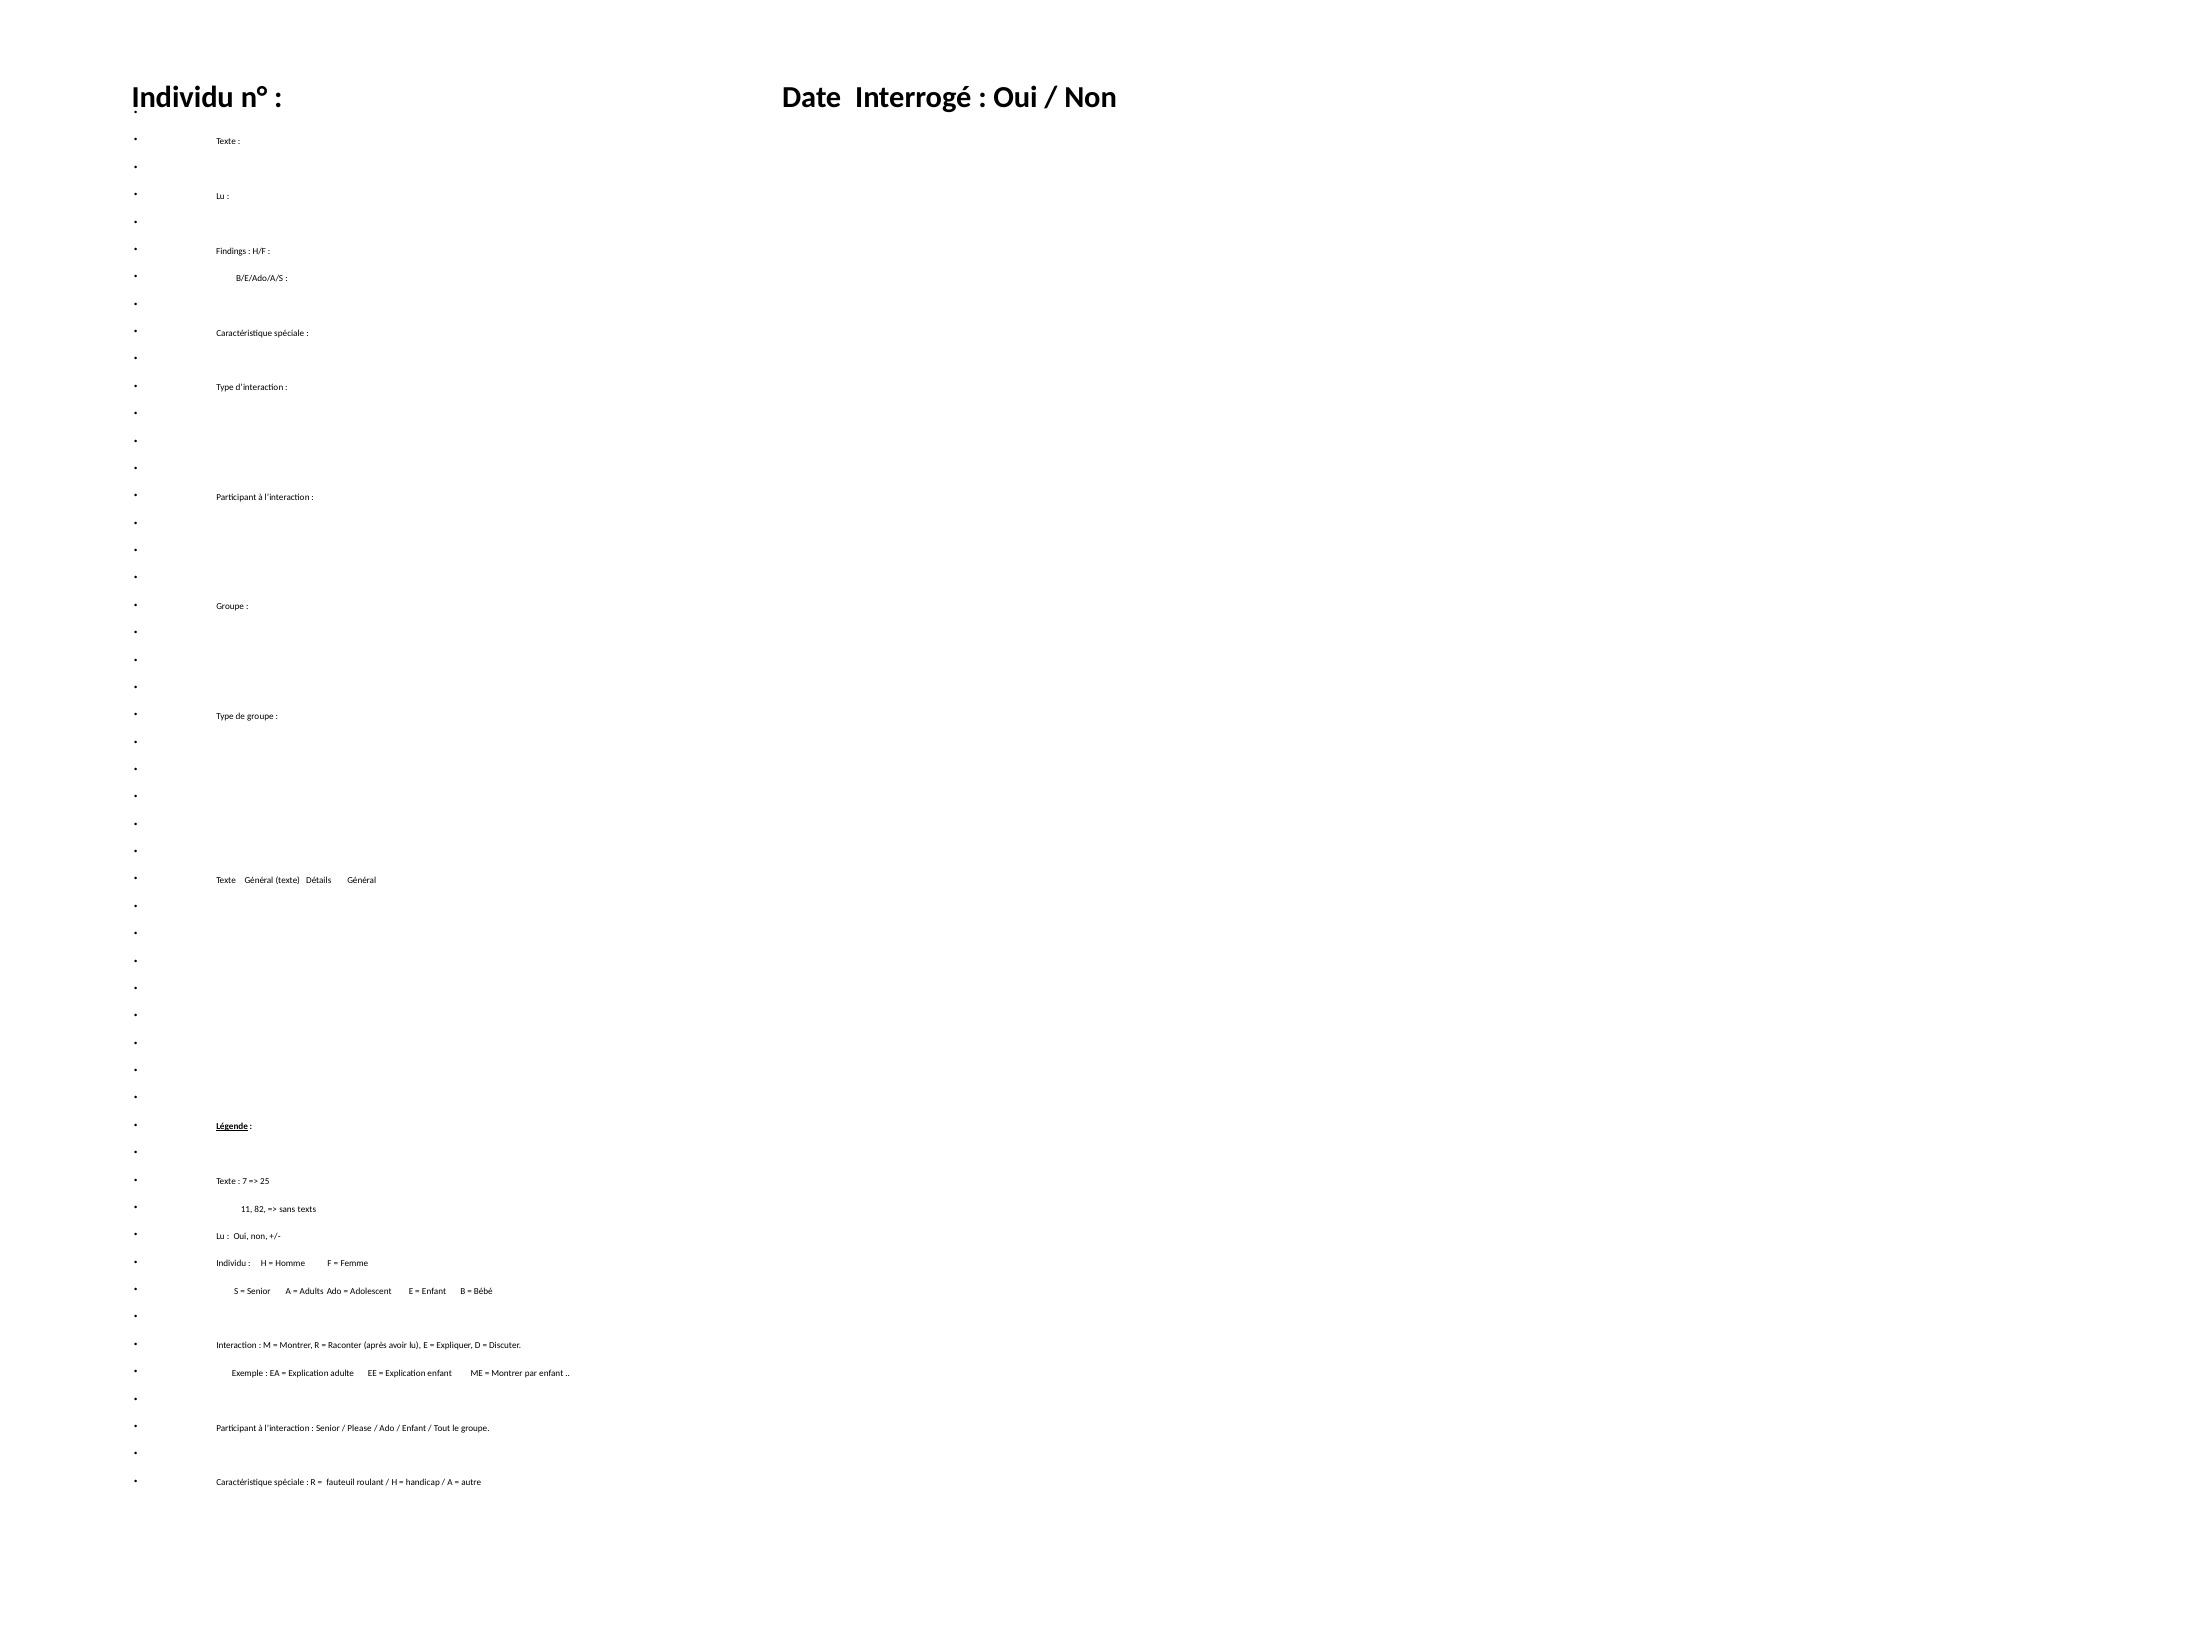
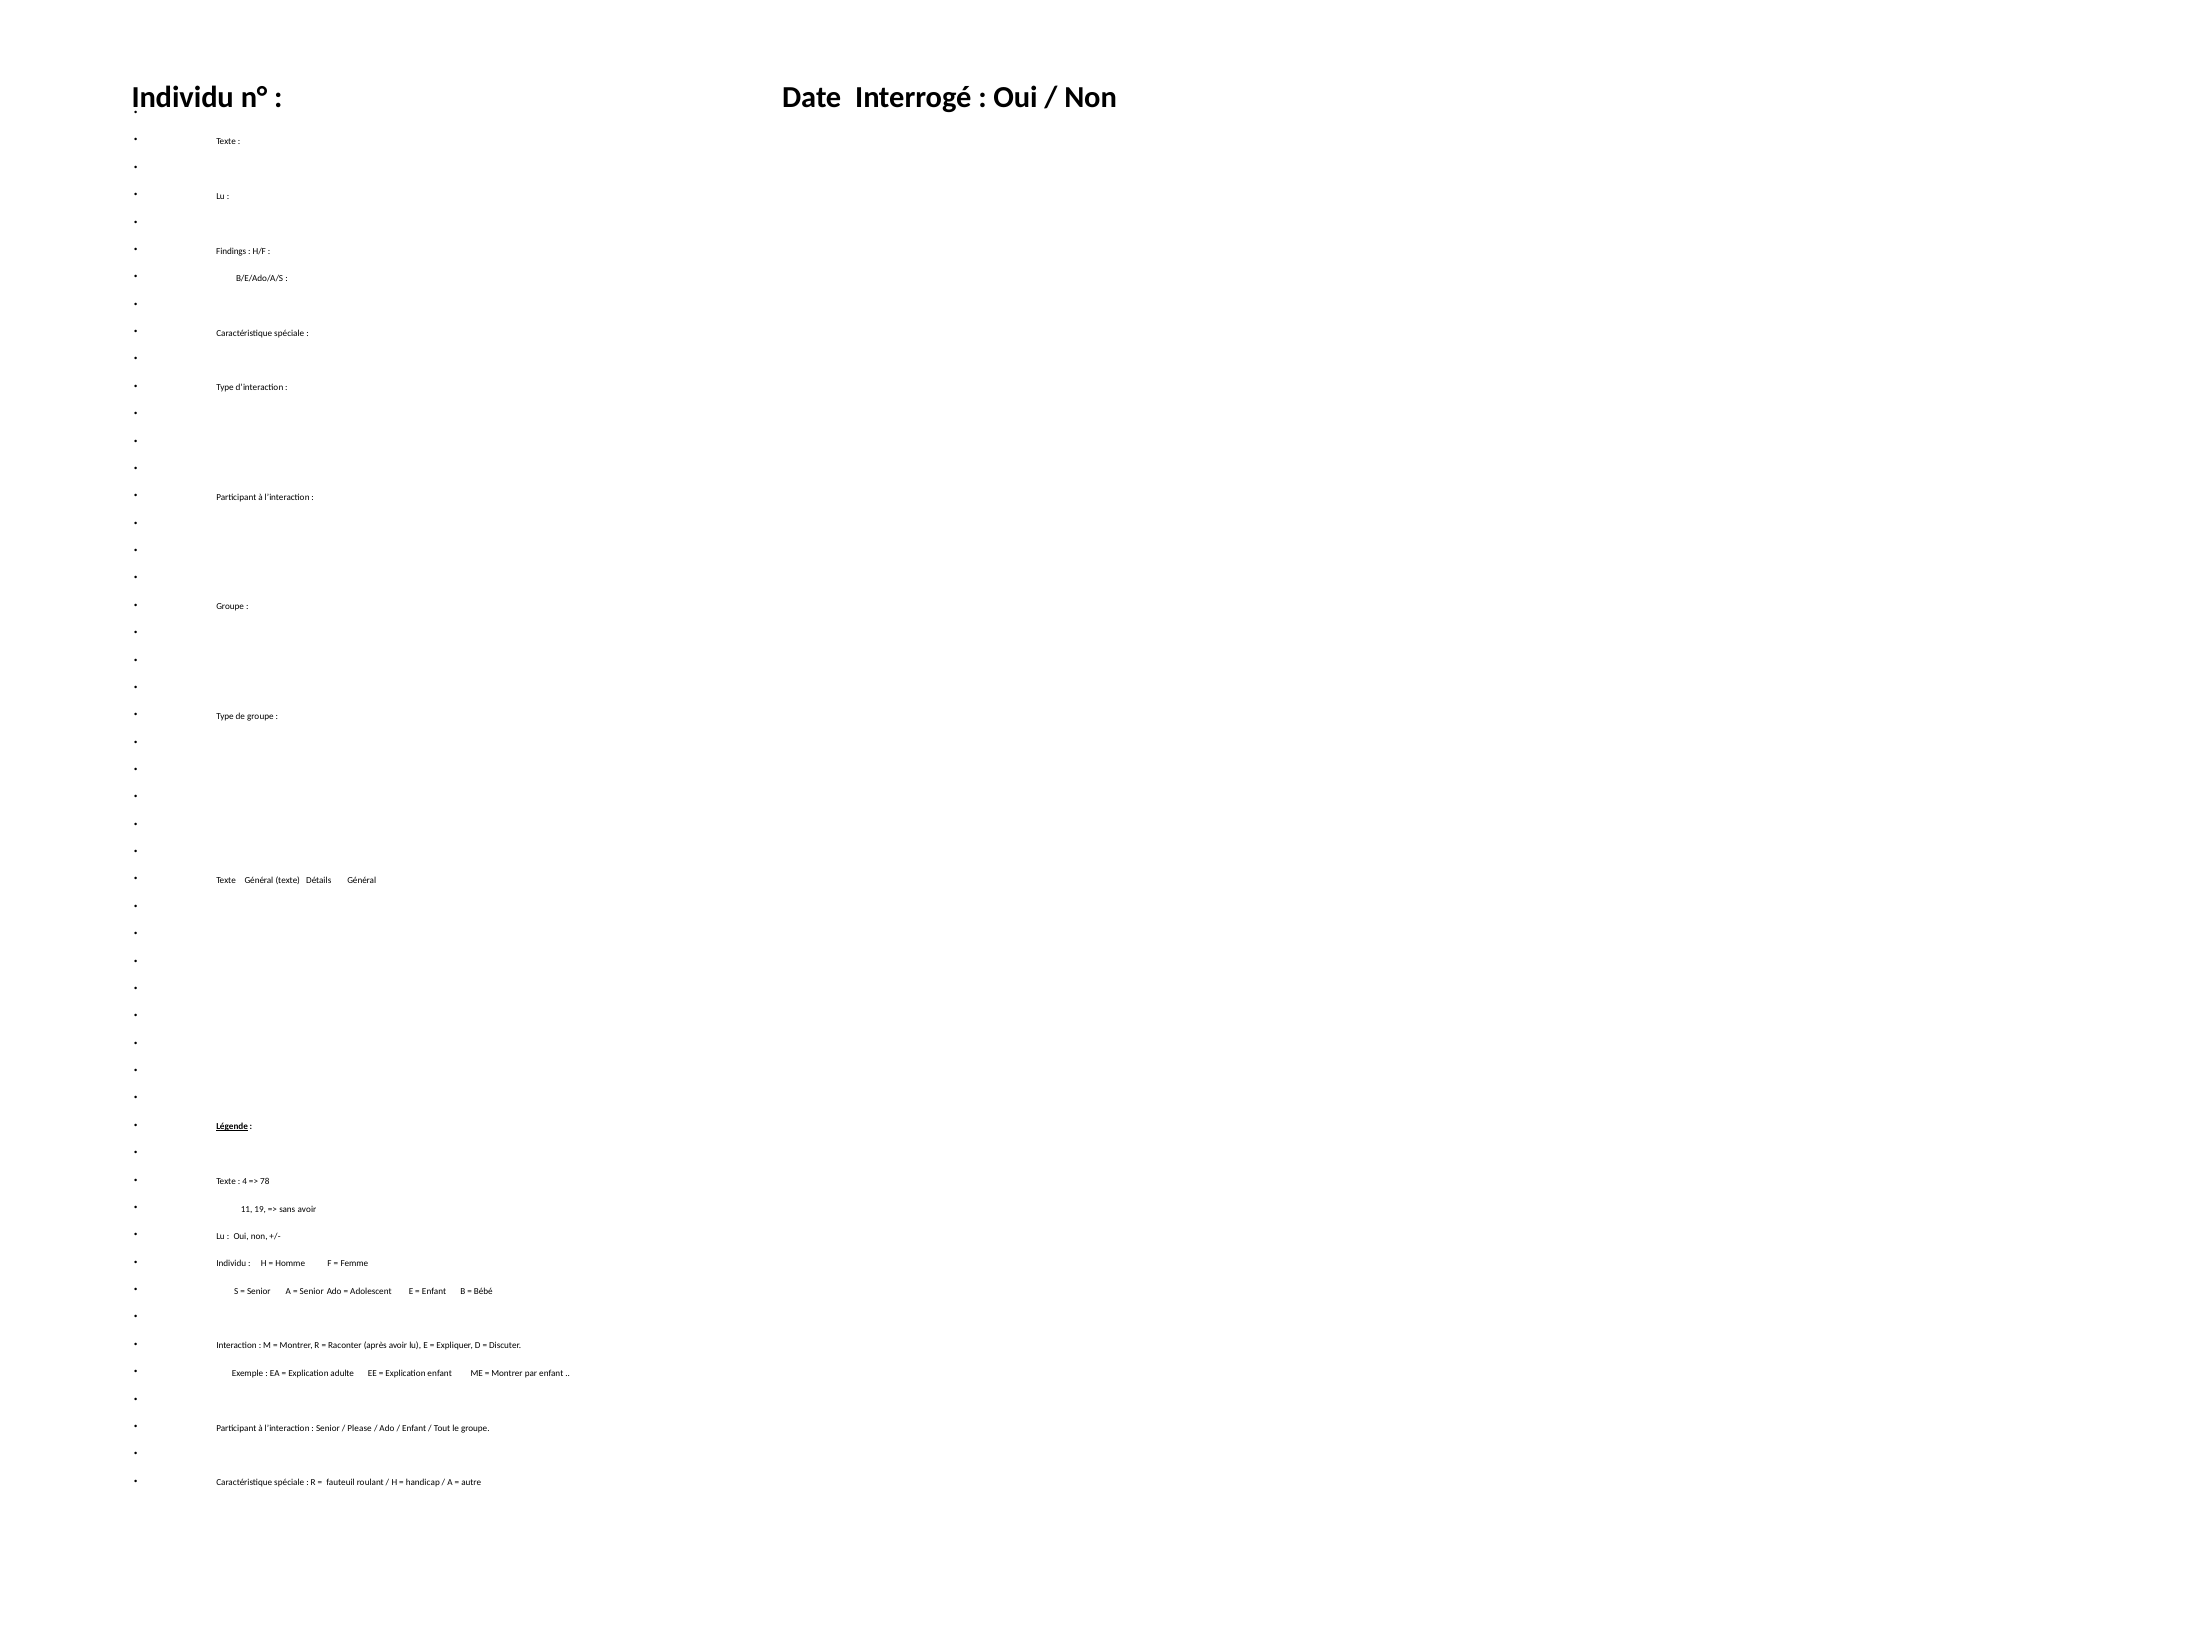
7: 7 -> 4 (245, 1182)
25: 25 -> 78 (265, 1182)
82: 82 -> 19 (260, 1209)
sans texts: texts -> avoir (307, 1209)
Adults: Adults -> Senior (312, 1291)
